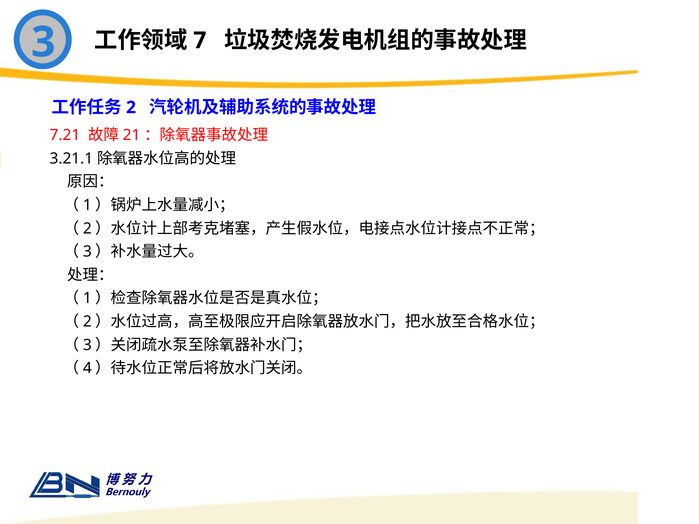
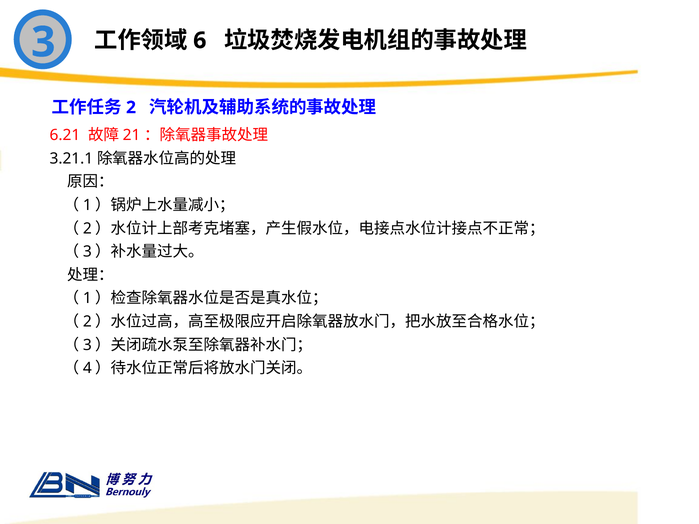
7: 7 -> 6 (200, 40)
7.21: 7.21 -> 6.21 (65, 135)
